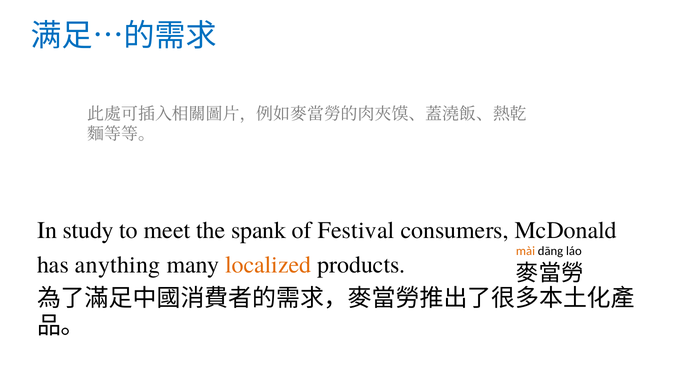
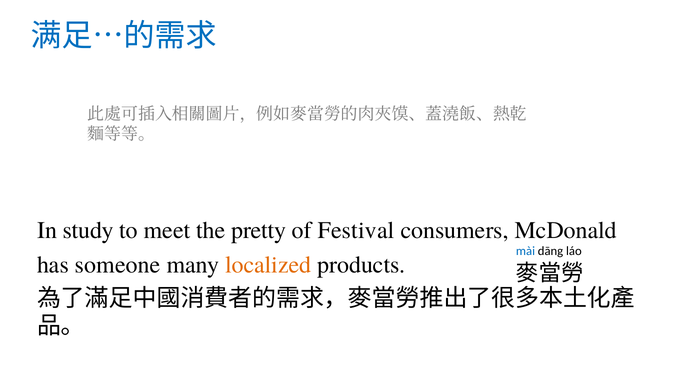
spank: spank -> pretty (259, 231)
mài colour: orange -> blue (526, 251)
anything: anything -> someone (118, 265)
